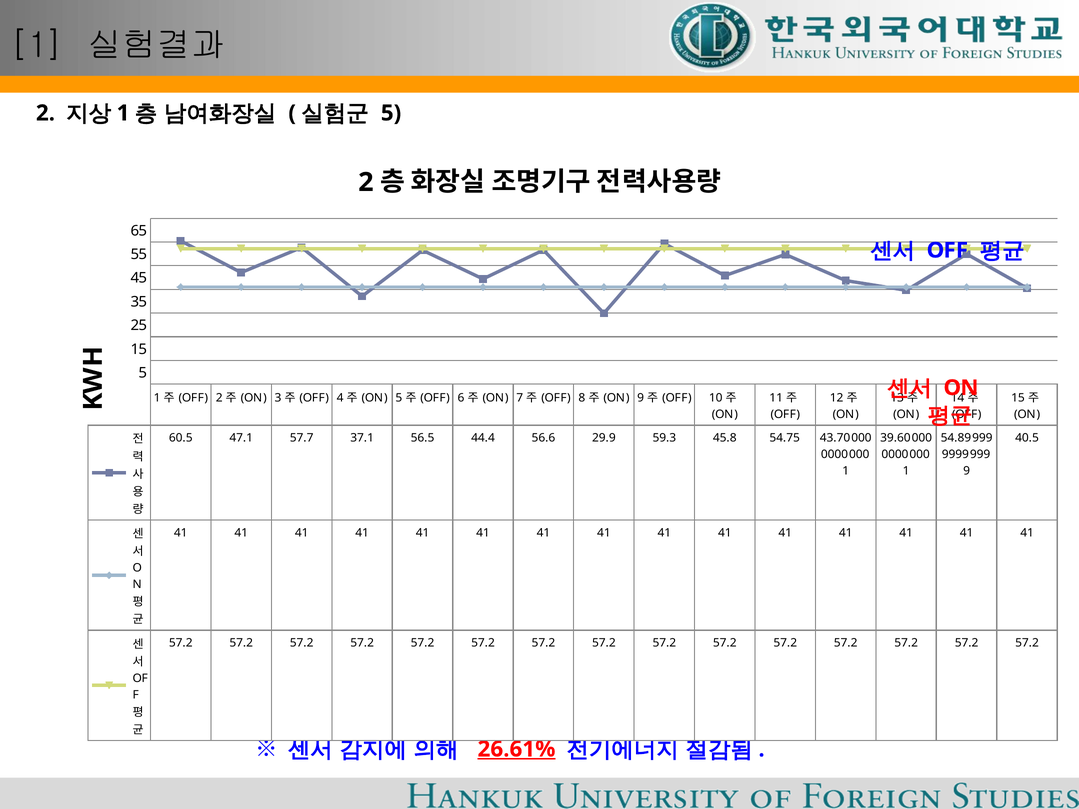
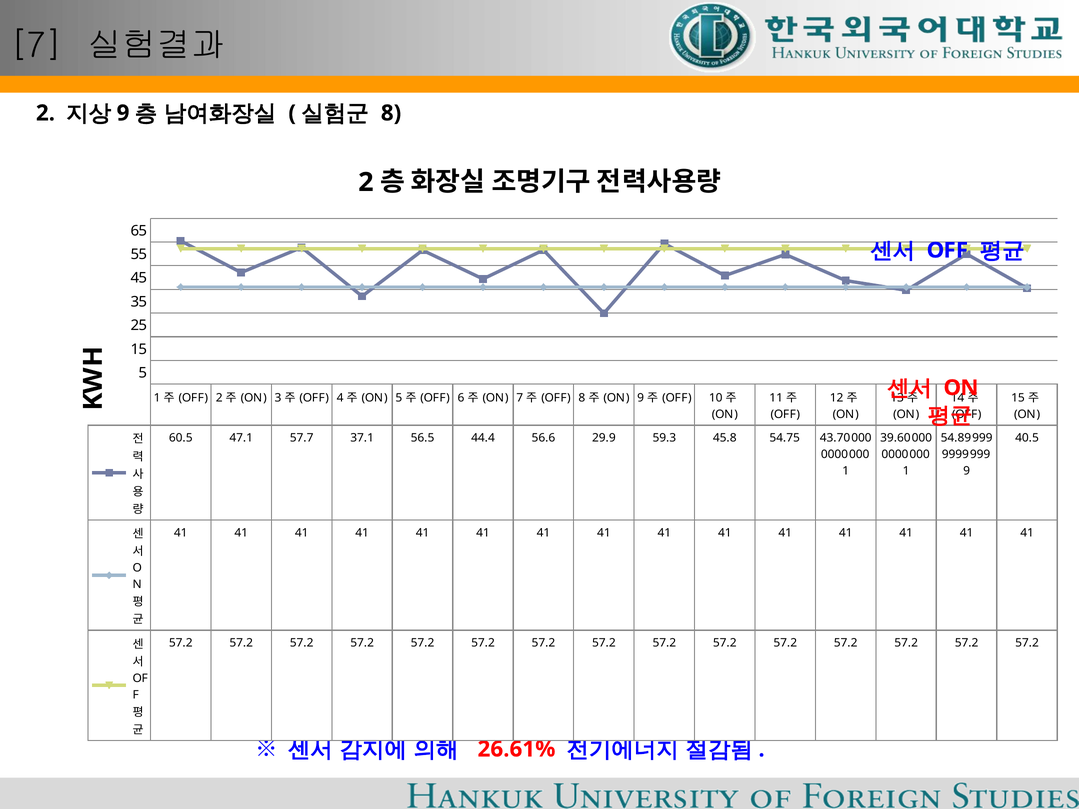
1: 1 -> 7 (36, 45)
1: 1 -> 9 (123, 113)
5: 5 -> 8 (391, 113)
26.61% underline: present -> none (516, 749)
